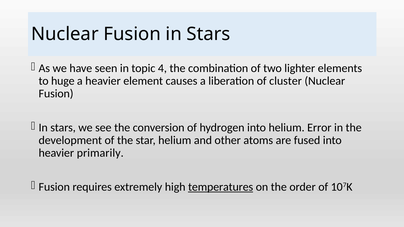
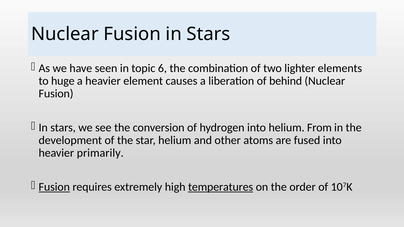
4: 4 -> 6 (162, 68)
cluster: cluster -> behind (286, 81)
Error: Error -> From (319, 128)
Fusion underline: none -> present (54, 187)
